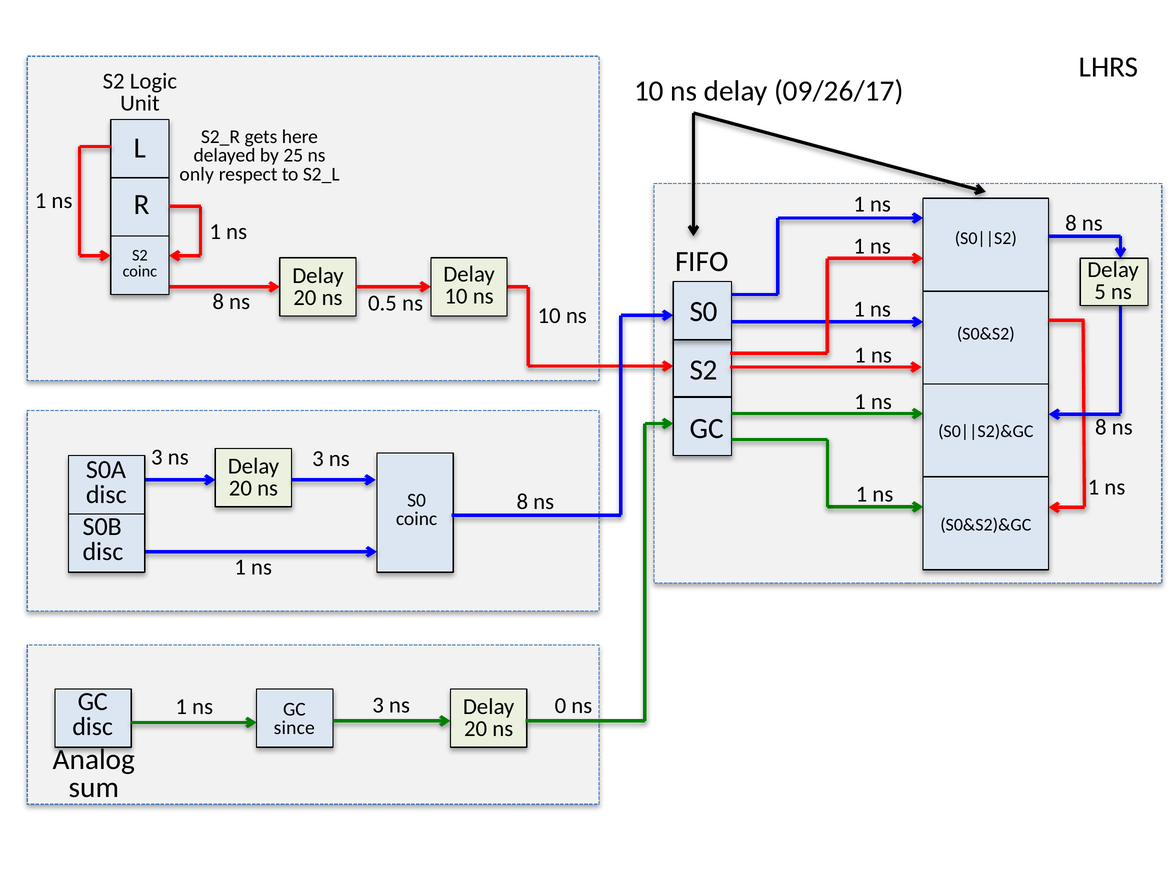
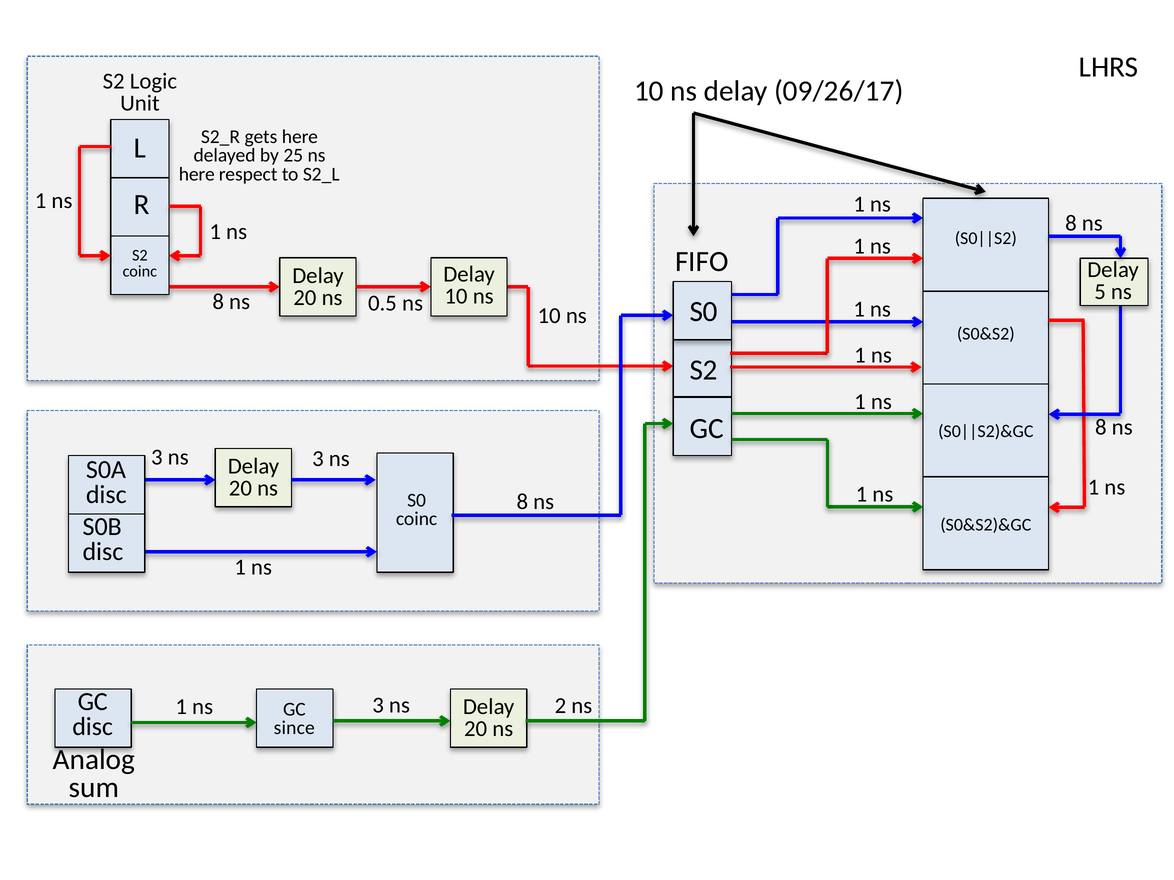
only: only -> here (197, 174)
0: 0 -> 2 (560, 706)
